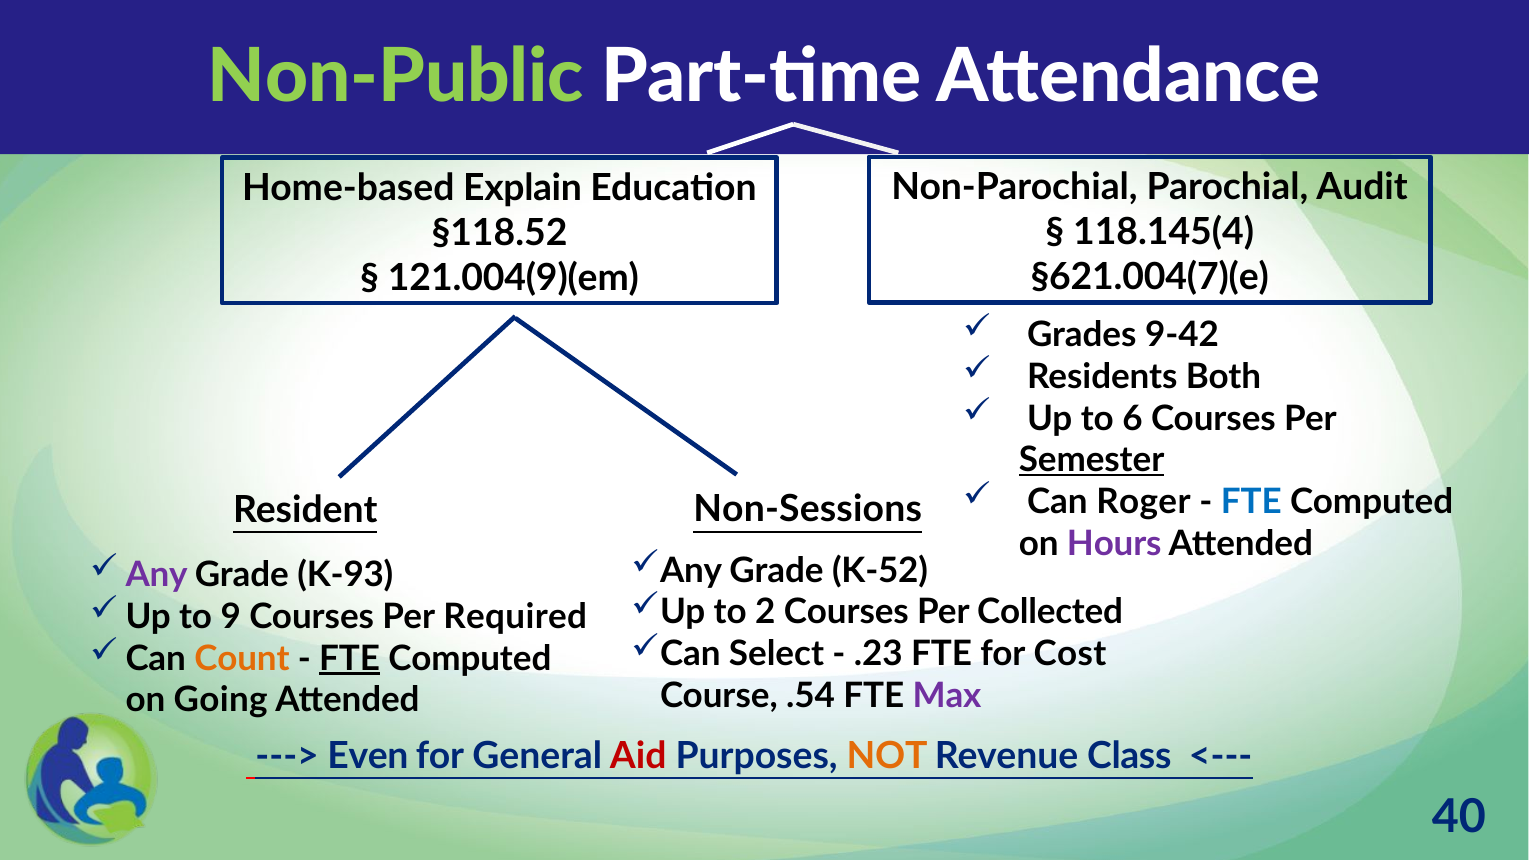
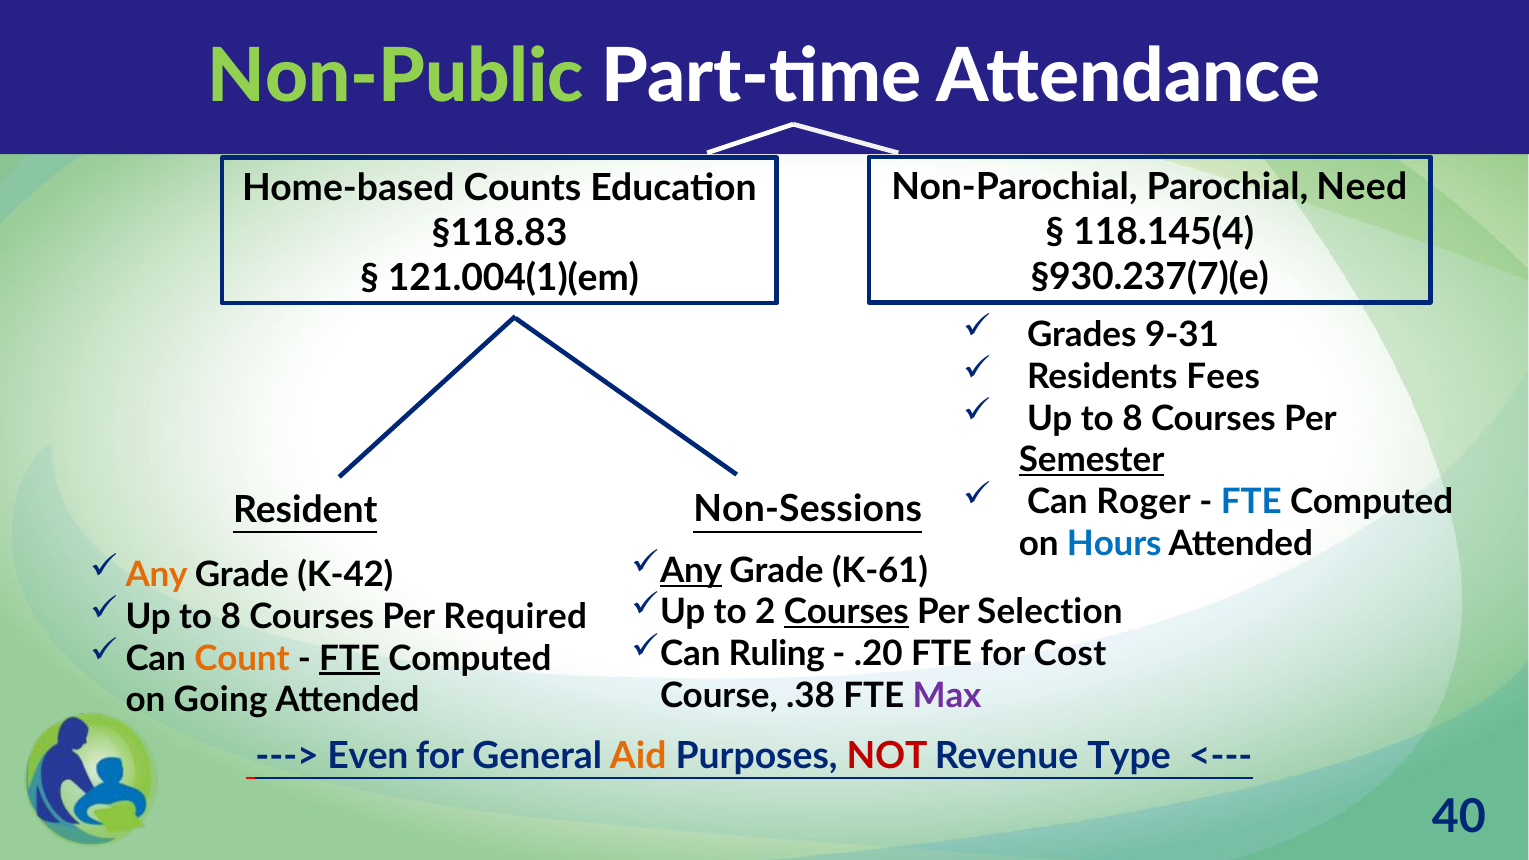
Audit: Audit -> Need (1362, 187)
Explain: Explain -> Counts (522, 188)
§118.52: §118.52 -> §118.83 (499, 233)
§621.004(7)(e: §621.004(7)(e -> §930.237(7)(e (1150, 277)
121.004(9)(em: 121.004(9)(em -> 121.004(1)(em (513, 278)
9-42: 9-42 -> 9-31 (1182, 335)
Both: Both -> Fees (1223, 377)
6: 6 -> 8 (1132, 419)
Hours colour: purple -> blue (1114, 544)
Any underline: none -> present (691, 571)
K-52: K-52 -> K-61 (880, 571)
Any colour: purple -> orange (157, 575)
K-93: K-93 -> K-42 (345, 575)
Courses underline: none -> present (846, 613)
Collected: Collected -> Selection (1050, 613)
9: 9 -> 8 (231, 617)
Select: Select -> Ruling (777, 655)
.23: .23 -> .20 (878, 655)
.54: .54 -> .38 (811, 696)
Aid colour: red -> orange (638, 756)
NOT colour: orange -> red (887, 756)
Class: Class -> Type (1129, 756)
